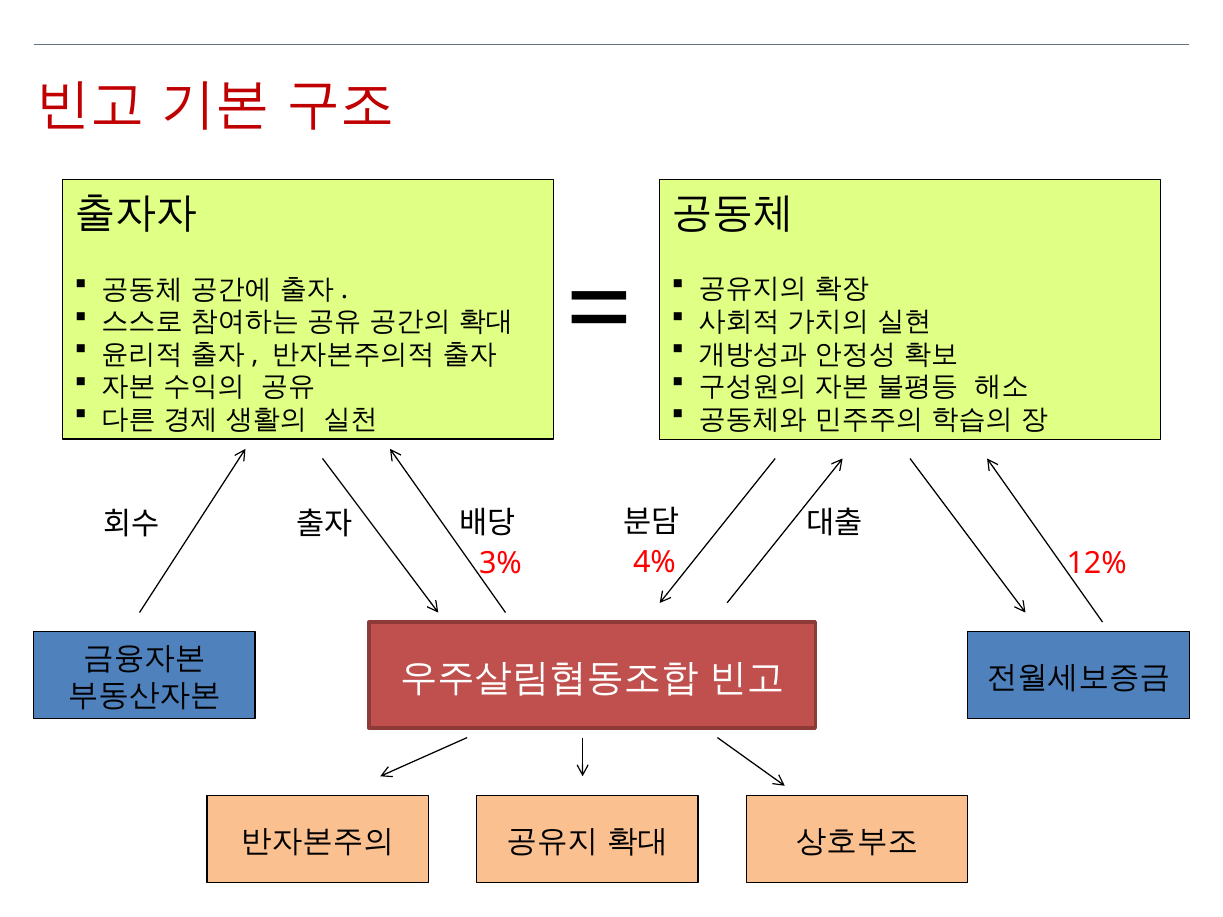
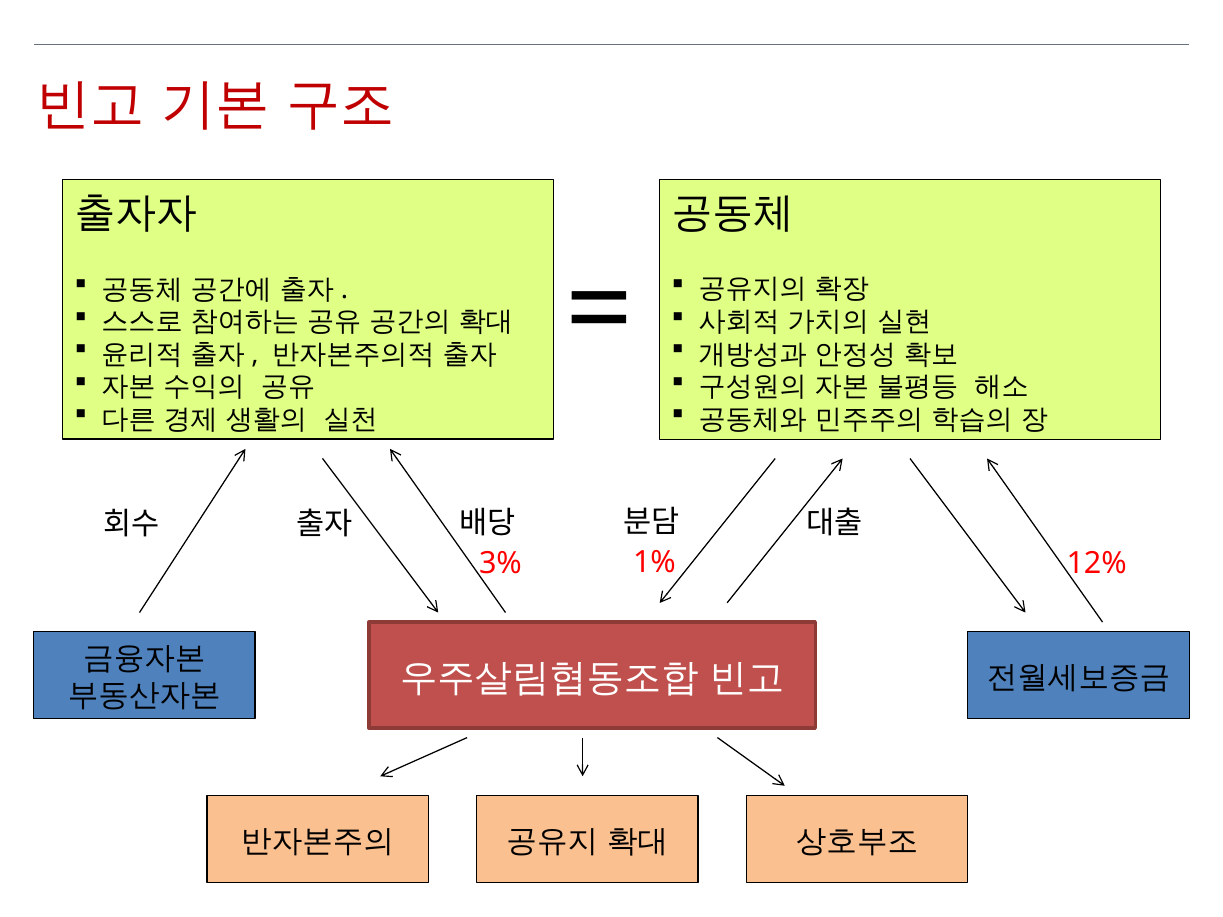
4%: 4% -> 1% (654, 562)
